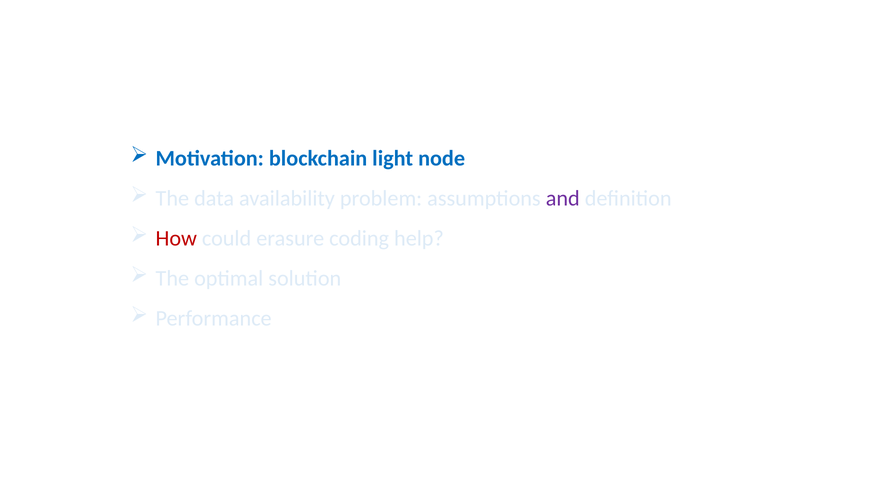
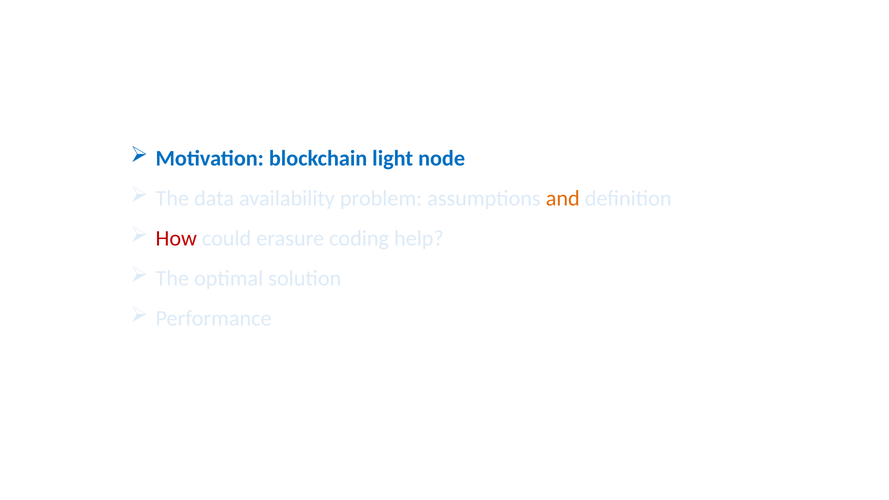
and colour: purple -> orange (563, 198)
